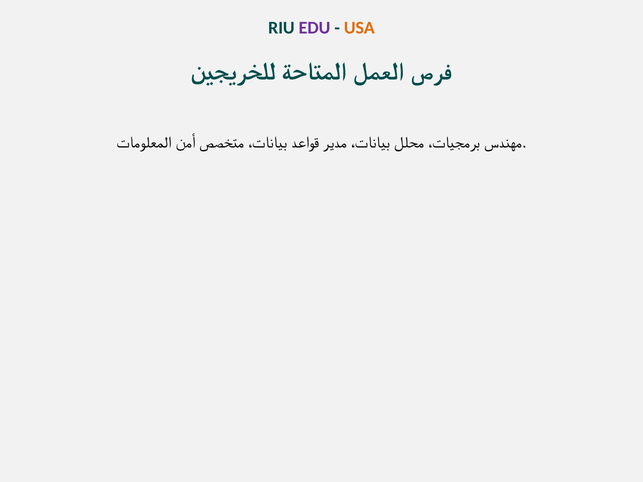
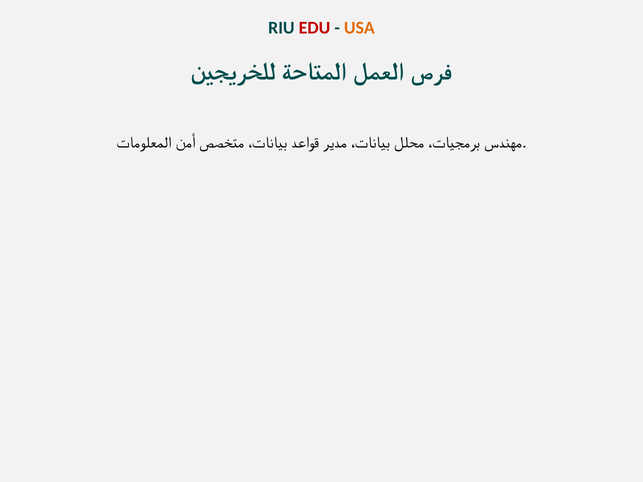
EDU colour: purple -> red (315, 28)
